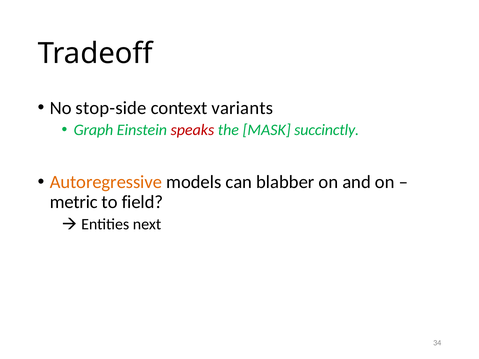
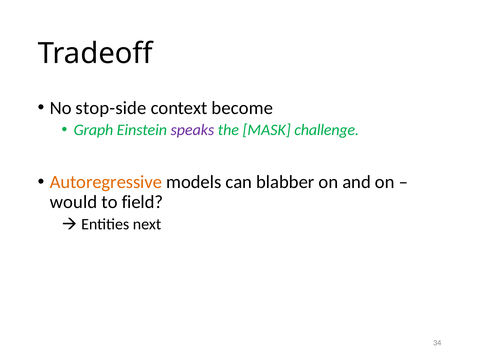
variants: variants -> become (242, 108)
speaks colour: red -> purple (192, 130)
succinctly: succinctly -> challenge (327, 130)
metric: metric -> would (74, 202)
